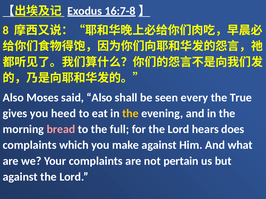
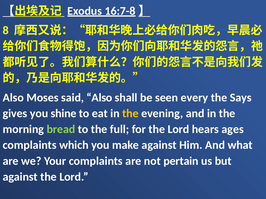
True: True -> Says (241, 98)
heed: heed -> shine (64, 114)
bread colour: pink -> light green (61, 130)
does: does -> ages (233, 130)
